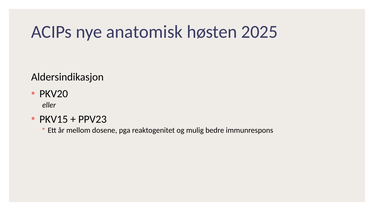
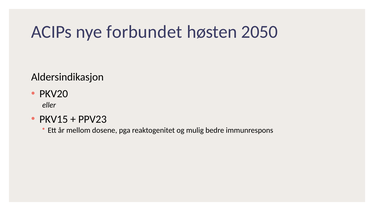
anatomisk: anatomisk -> forbundet (144, 32)
2025: 2025 -> 2050 (259, 32)
